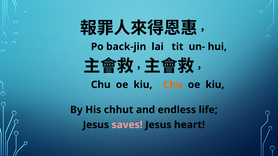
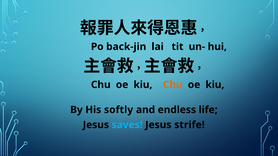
chhut: chhut -> softly (119, 110)
saves colour: pink -> light blue (127, 125)
heart: heart -> strife (189, 125)
